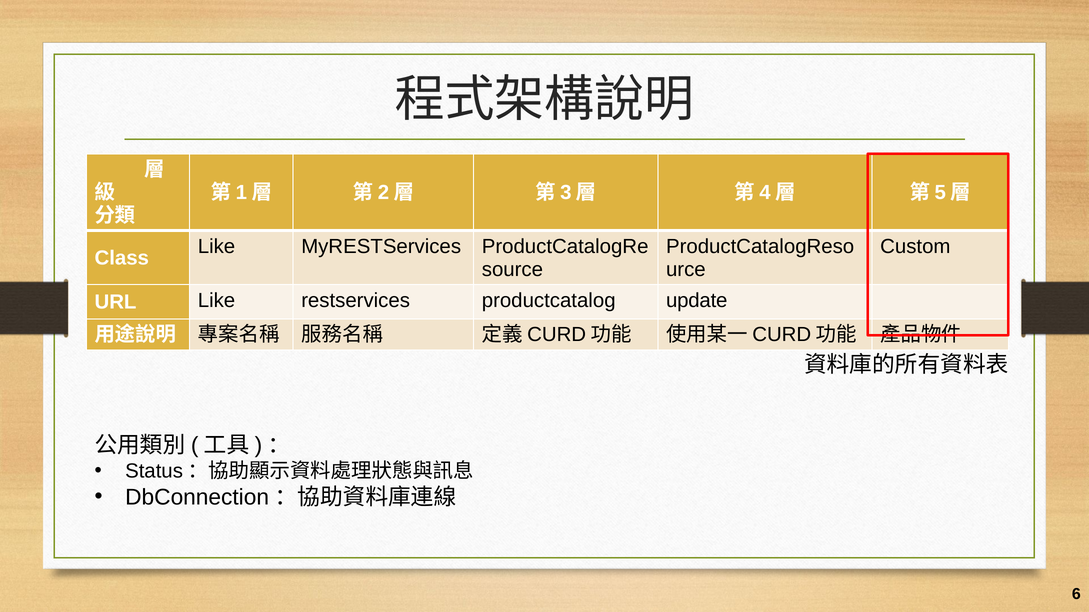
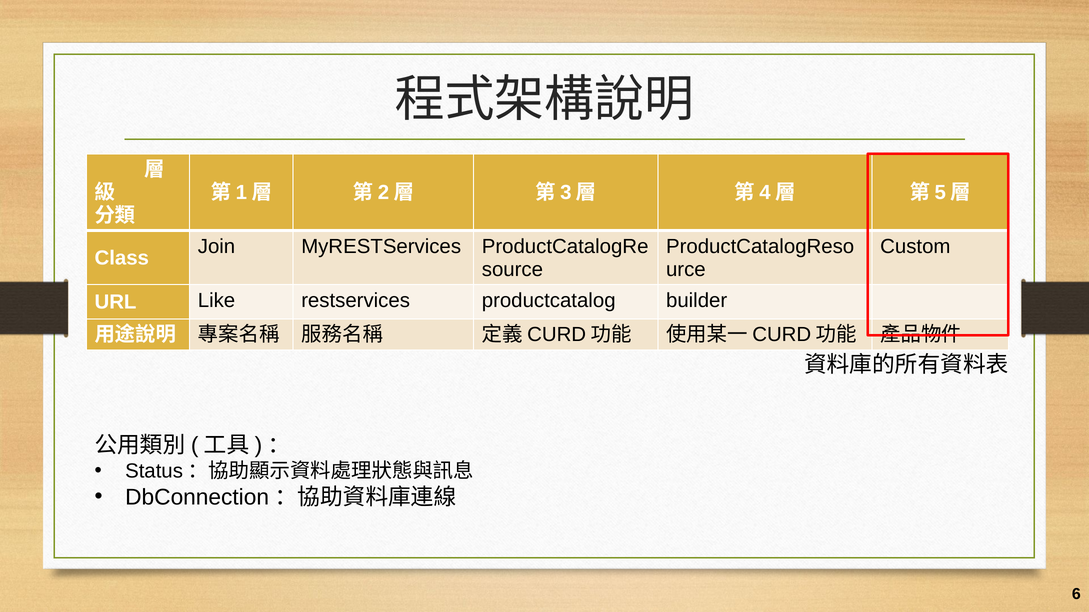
Like: Like -> Join (217, 247)
update: update -> builder (697, 301)
